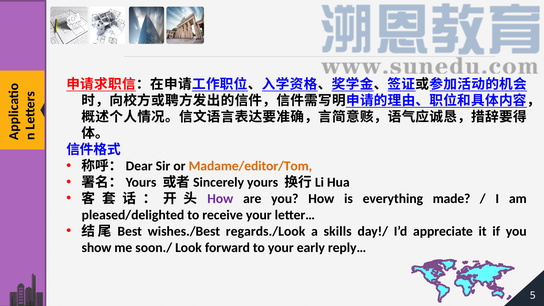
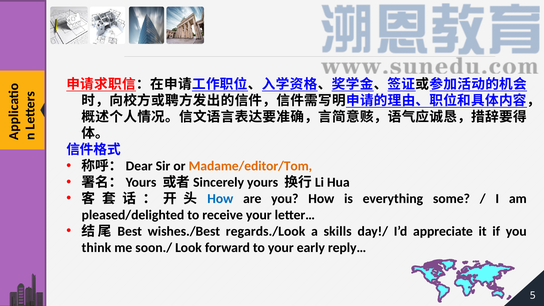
How colour: purple -> blue (220, 199)
made: made -> some (451, 199)
show: show -> think (96, 248)
